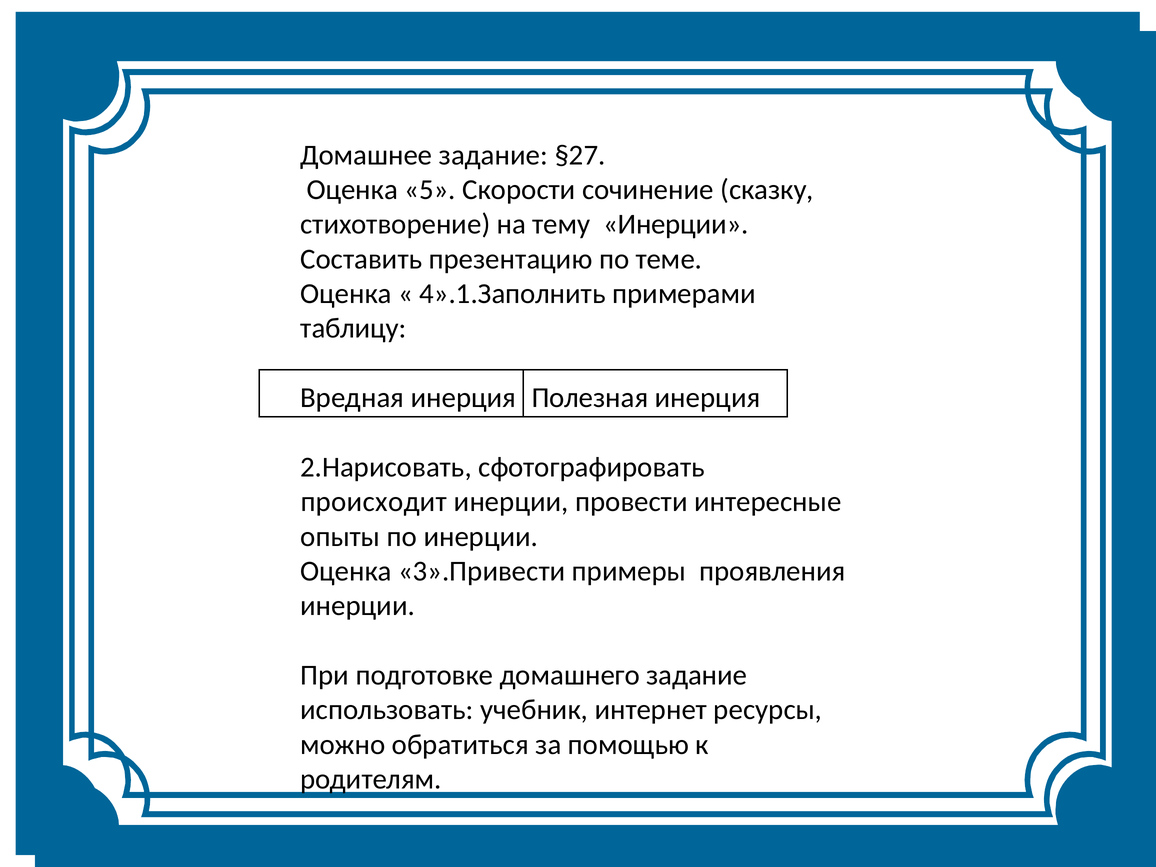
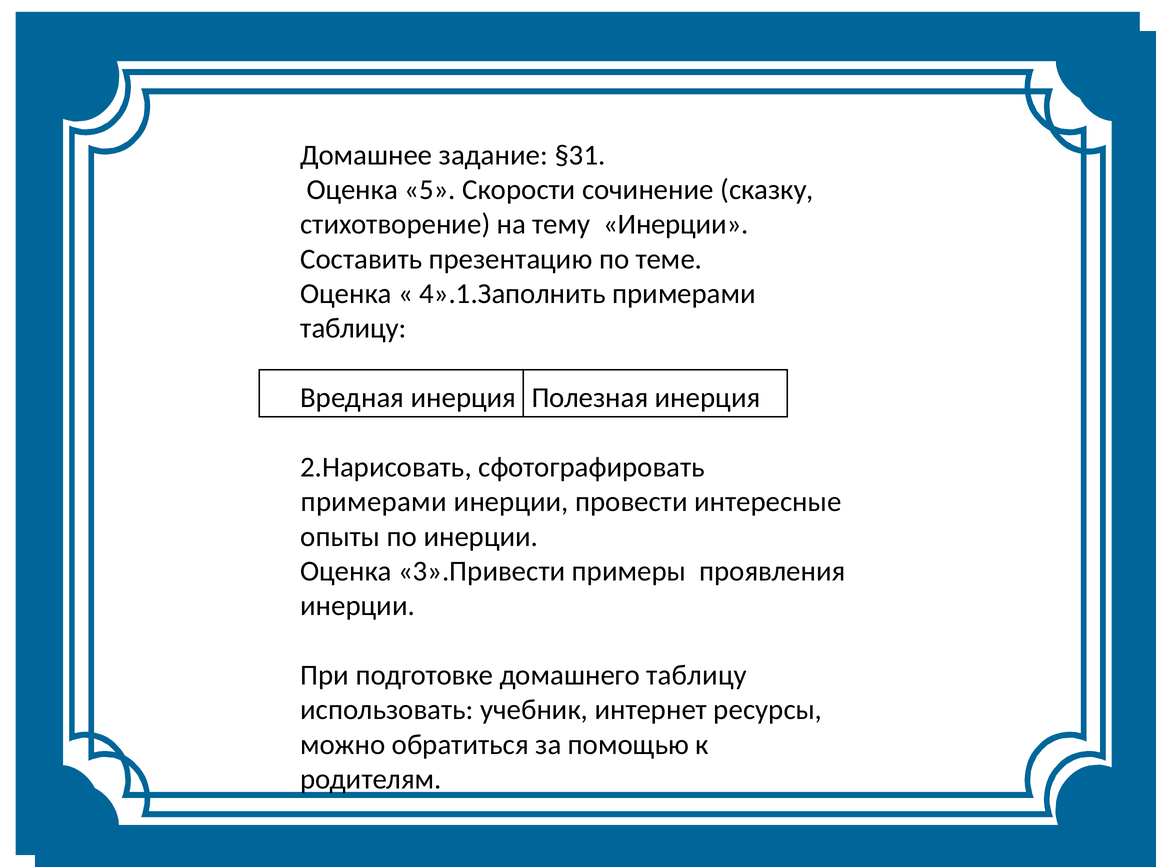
§27: §27 -> §31 (580, 155)
происходит: происходит -> примерами (374, 502)
домашнего задание: задание -> таблицу (697, 675)
